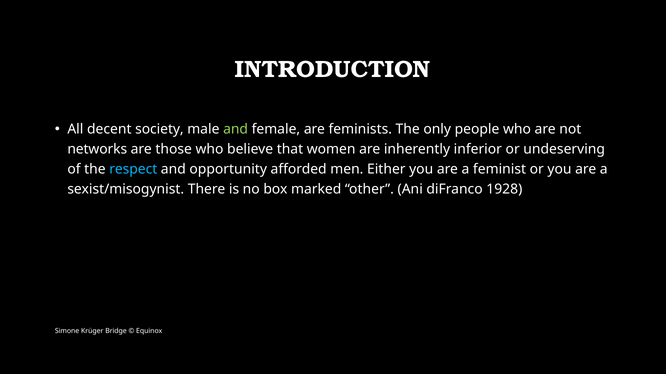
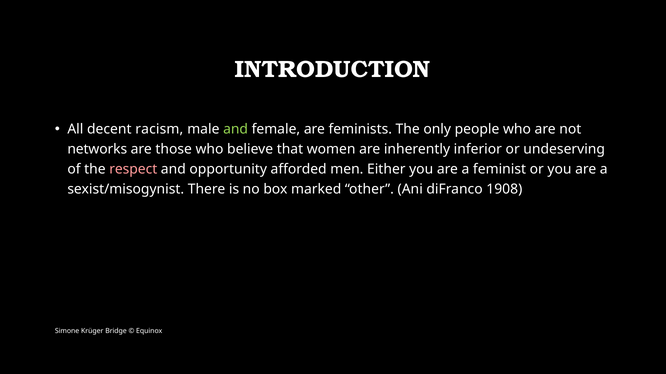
society: society -> racism (159, 130)
respect colour: light blue -> pink (133, 170)
1928: 1928 -> 1908 (504, 190)
